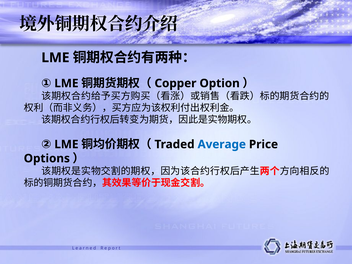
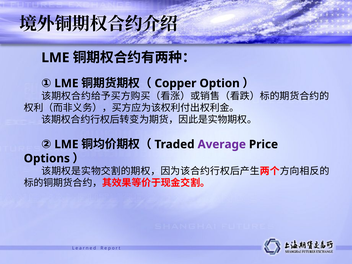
Average colour: blue -> purple (222, 144)
